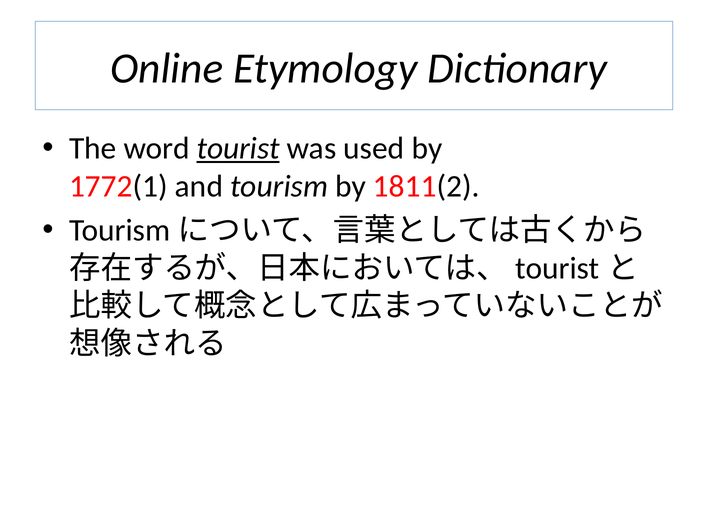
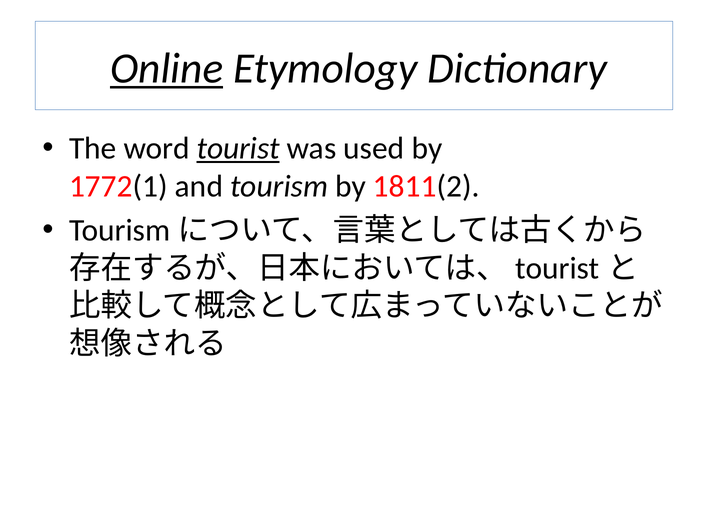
Online underline: none -> present (167, 69)
